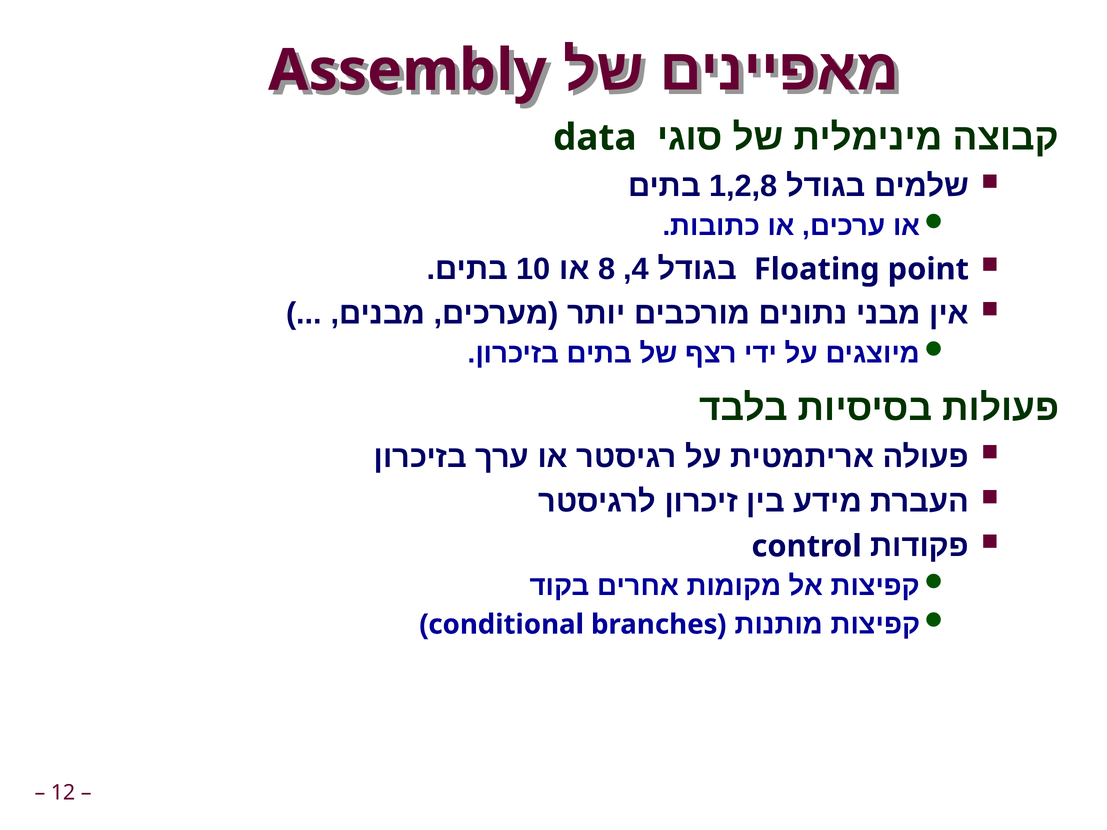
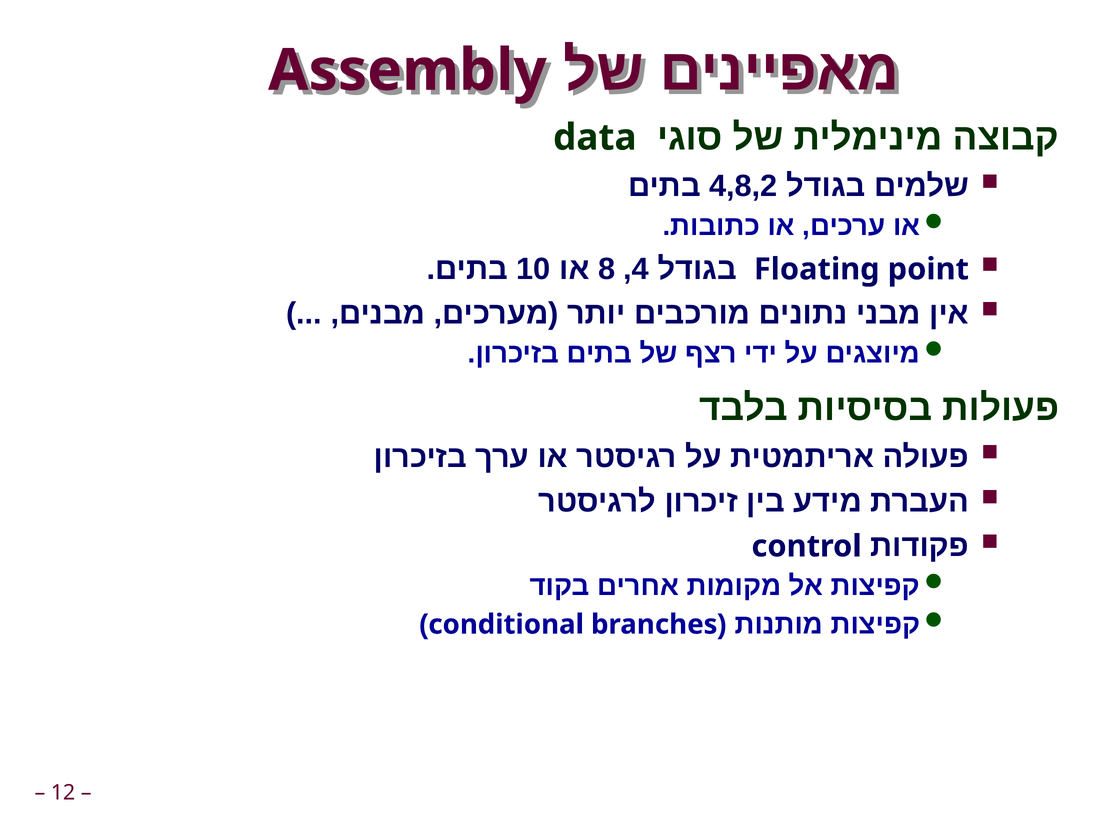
1,2,8: 1,2,8 -> 4,8,2 (743, 186)
